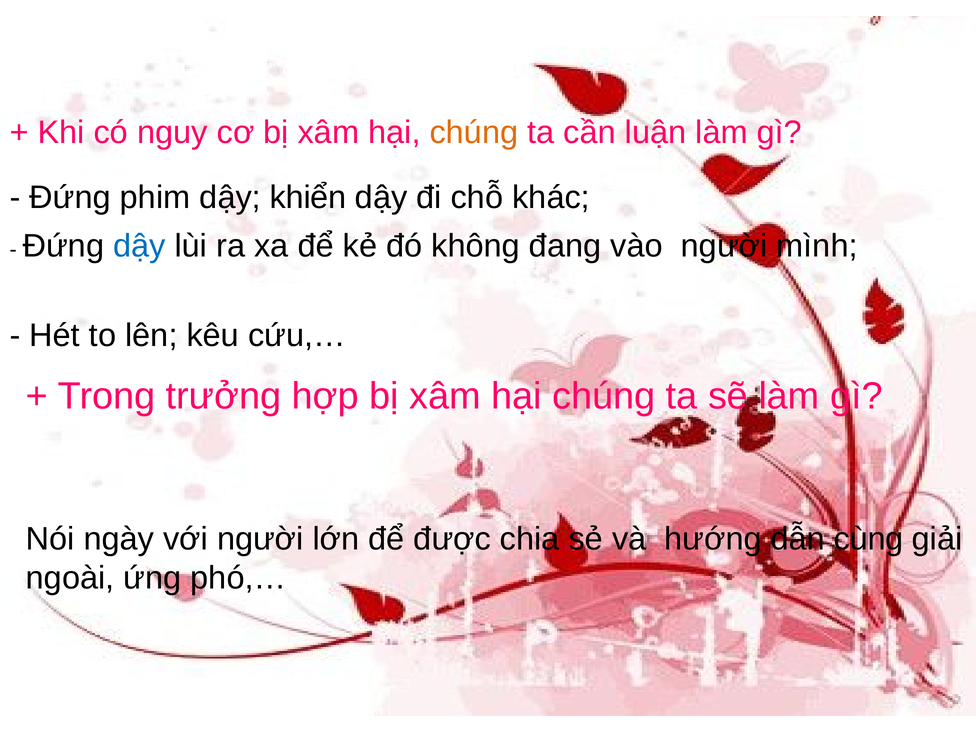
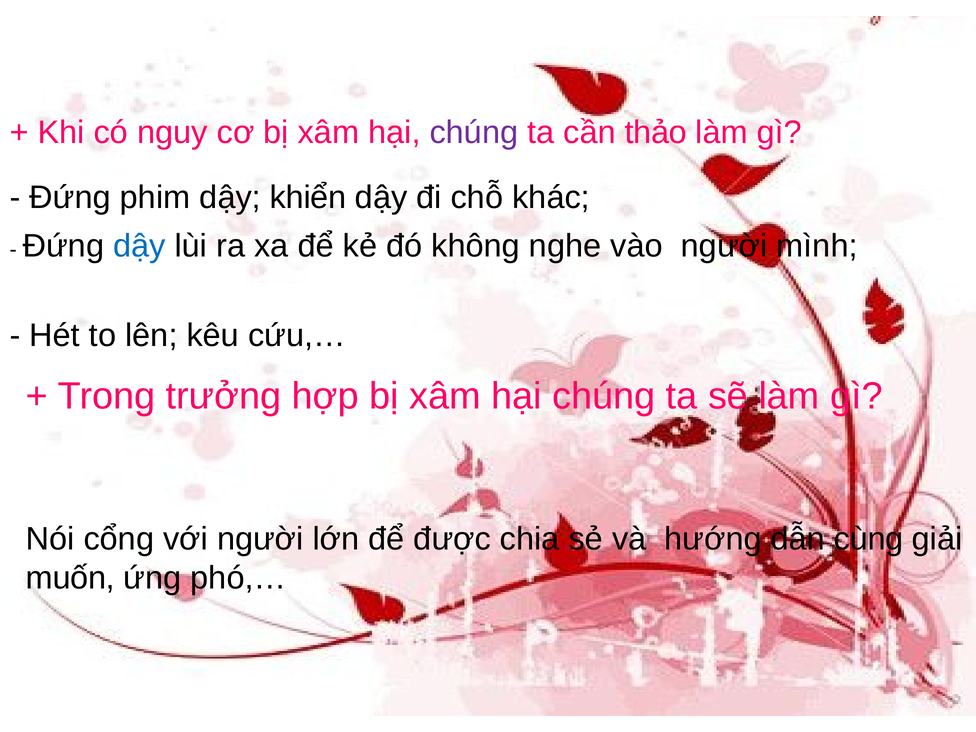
chúng colour: orange -> purple (474, 132)
luận: luận -> thảo (656, 132)
đang: đang -> nghe (565, 246)
ngày: ngày -> cổng (119, 539)
ngoài: ngoài -> muốn (70, 578)
